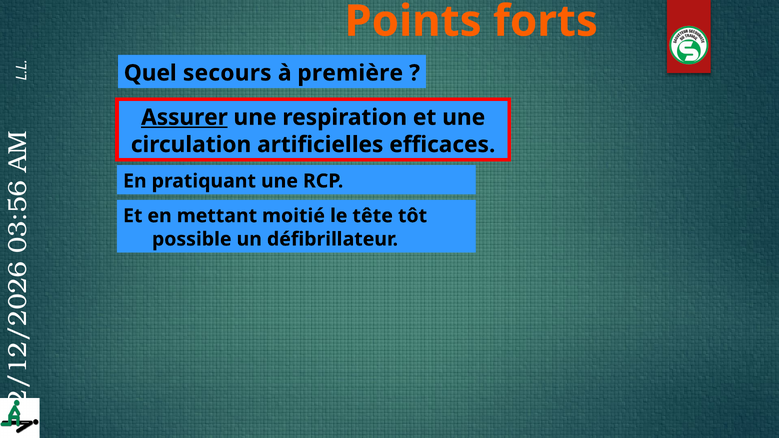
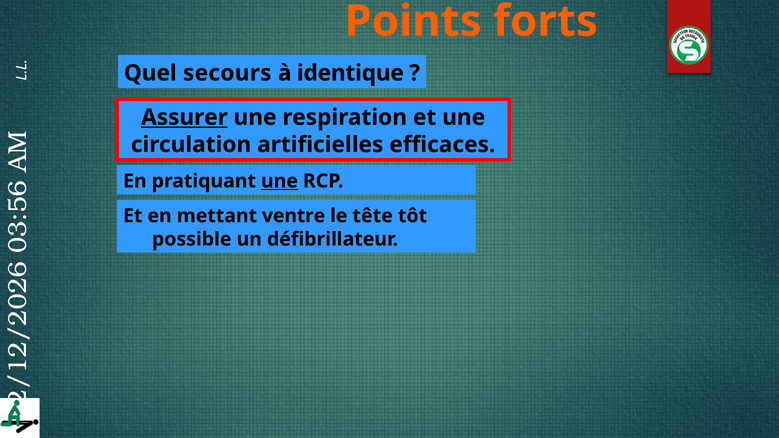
première: première -> identique (350, 73)
une underline: none -> present (279, 181)
moitié: moitié -> ventre (294, 216)
